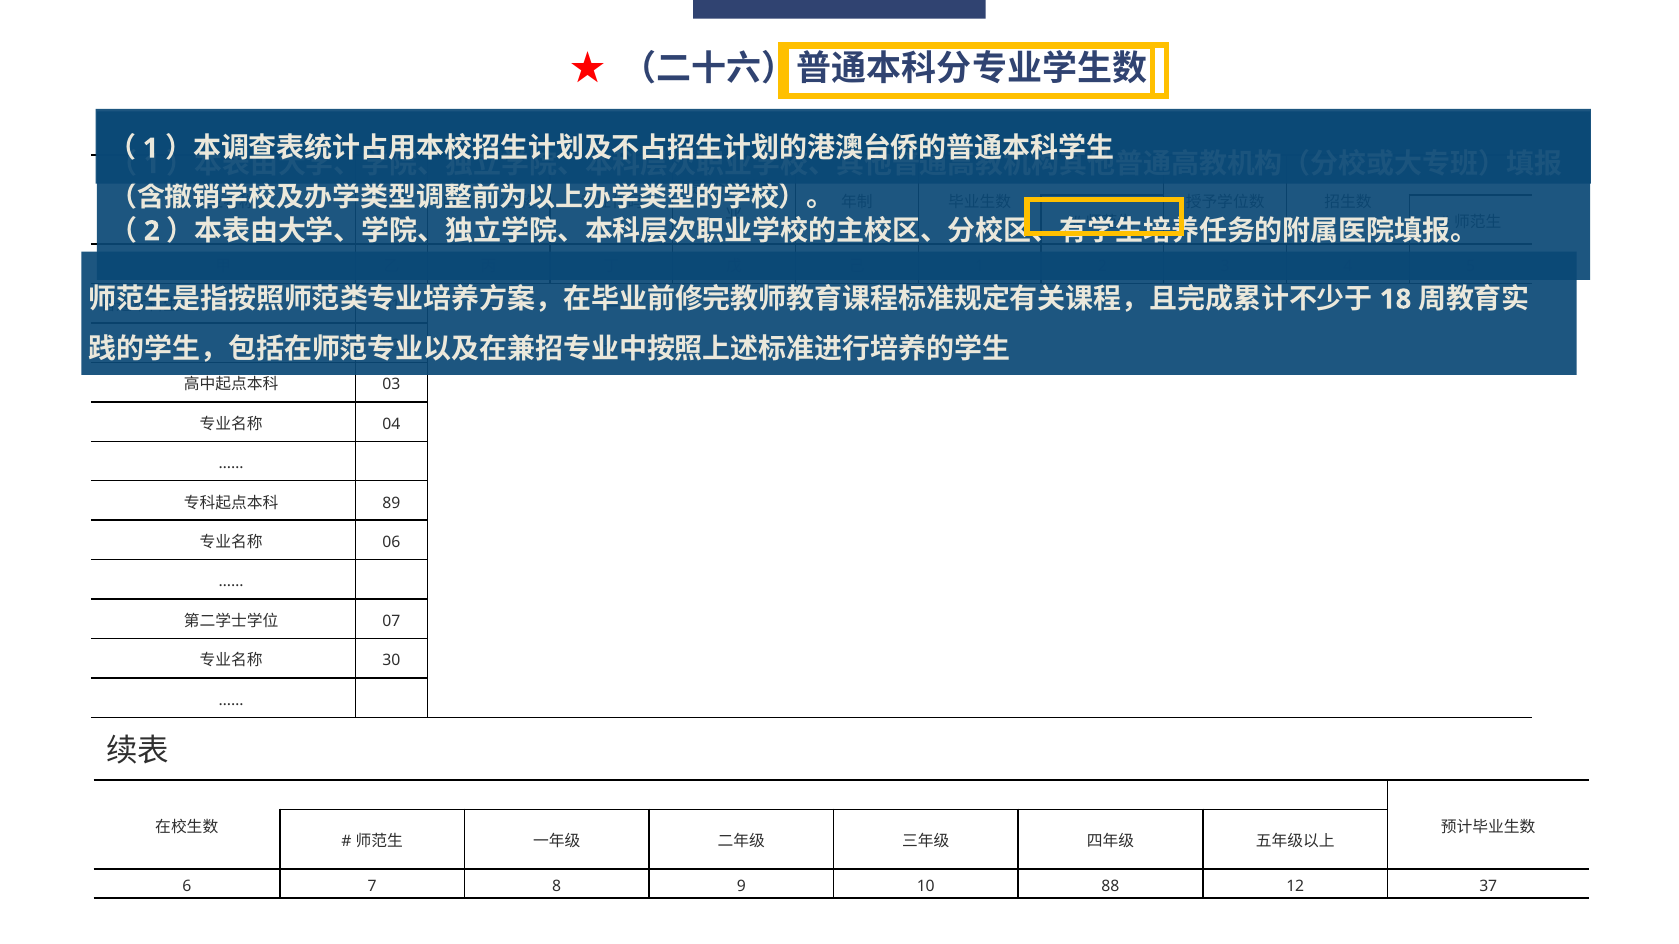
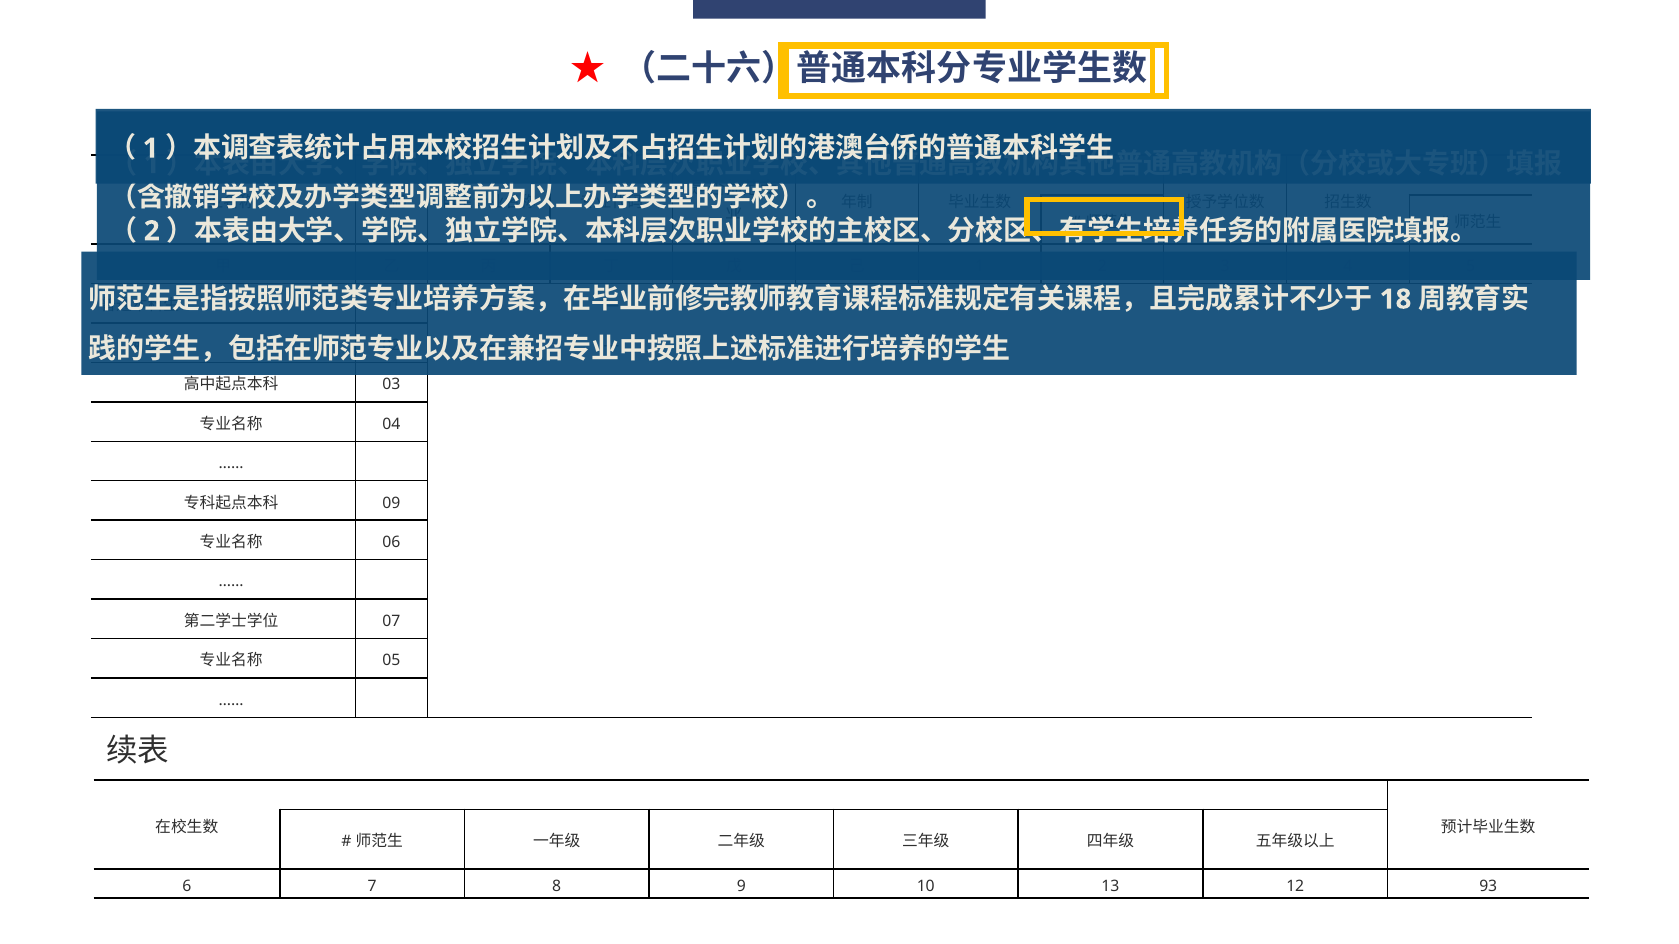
89: 89 -> 09 (391, 503)
30: 30 -> 05 (391, 661)
88: 88 -> 13 (1110, 886)
37: 37 -> 93 (1488, 886)
